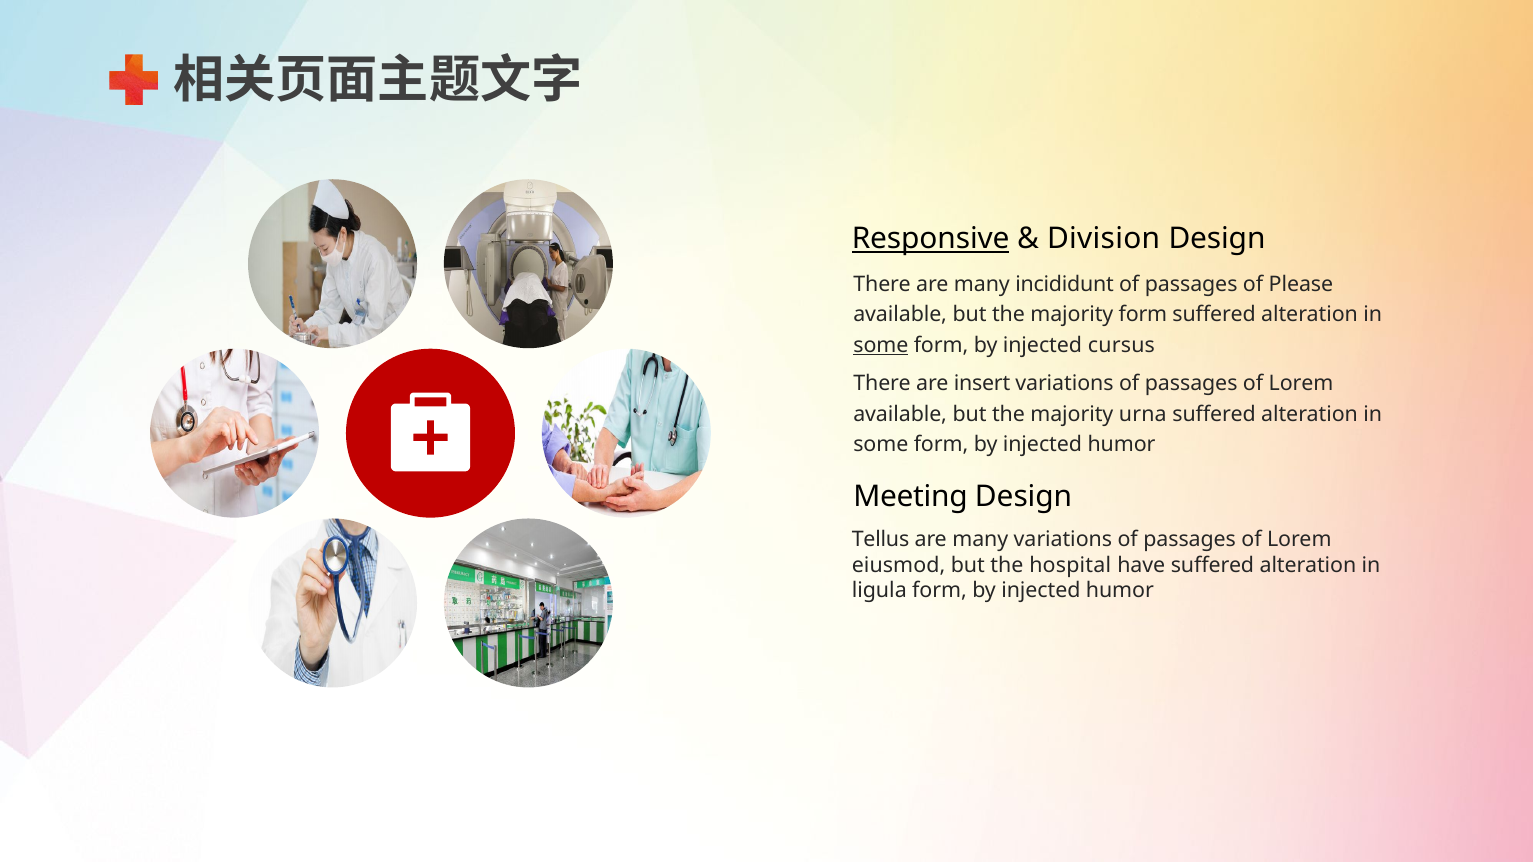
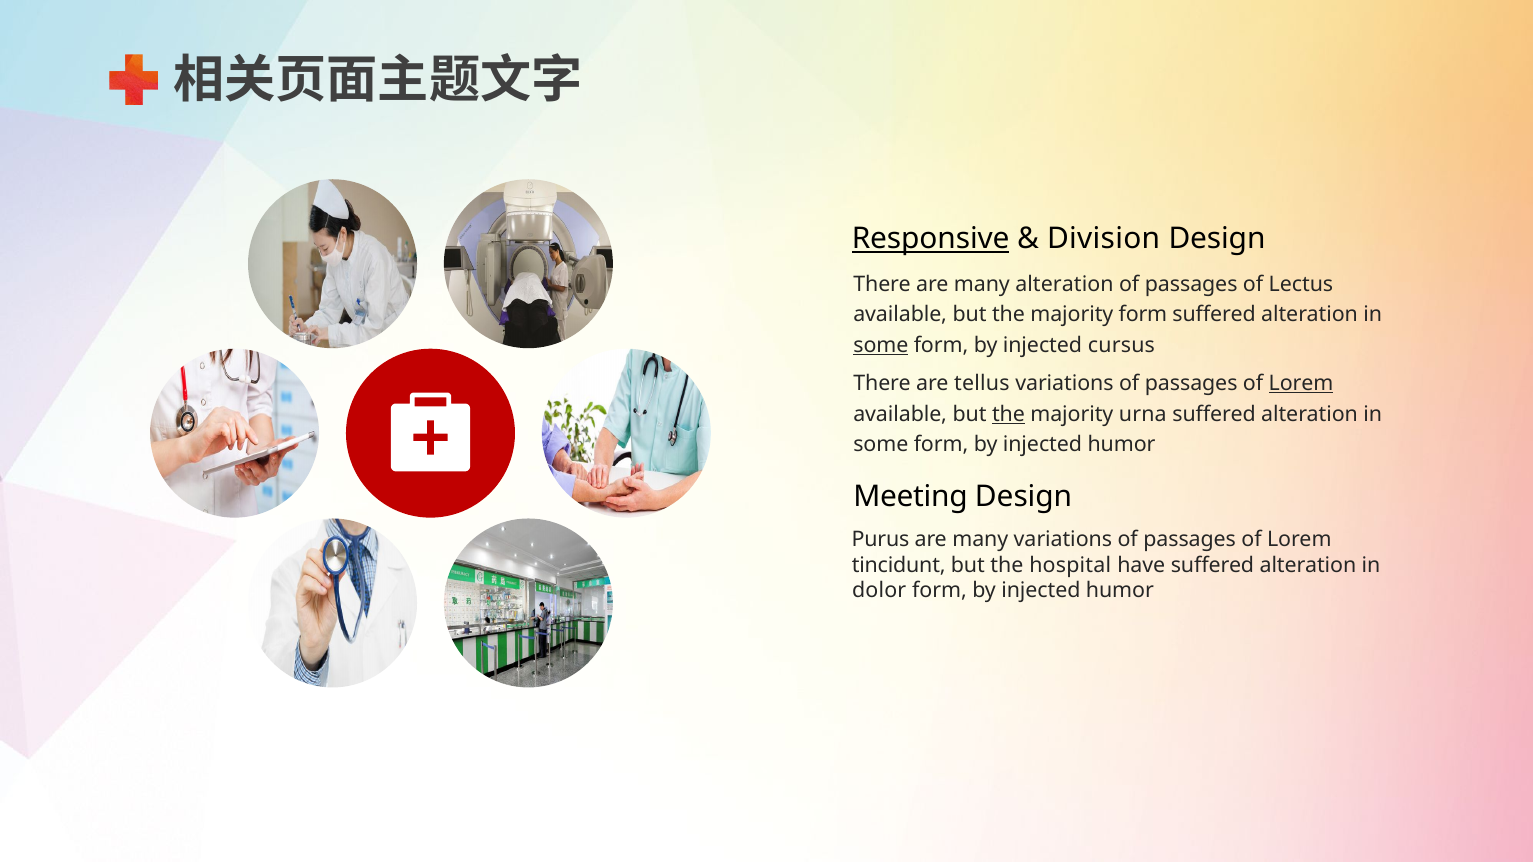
many incididunt: incididunt -> alteration (1064, 284)
Please: Please -> Lectus (1301, 284)
insert: insert -> tellus (982, 384)
Lorem underline: none -> present (1301, 384)
the underline: none -> present (1009, 414)
Tellus: Tellus -> Purus (881, 540)
eiusmod: eiusmod -> tincidunt (899, 565)
ligula: ligula -> dolor (879, 591)
